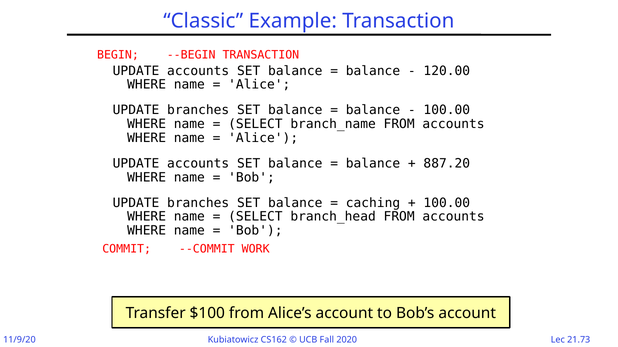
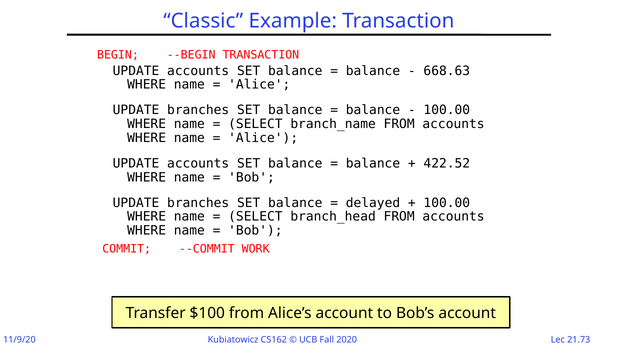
120.00: 120.00 -> 668.63 (447, 71)
887.20: 887.20 -> 422.52 (447, 164)
caching: caching -> delayed (373, 203)
